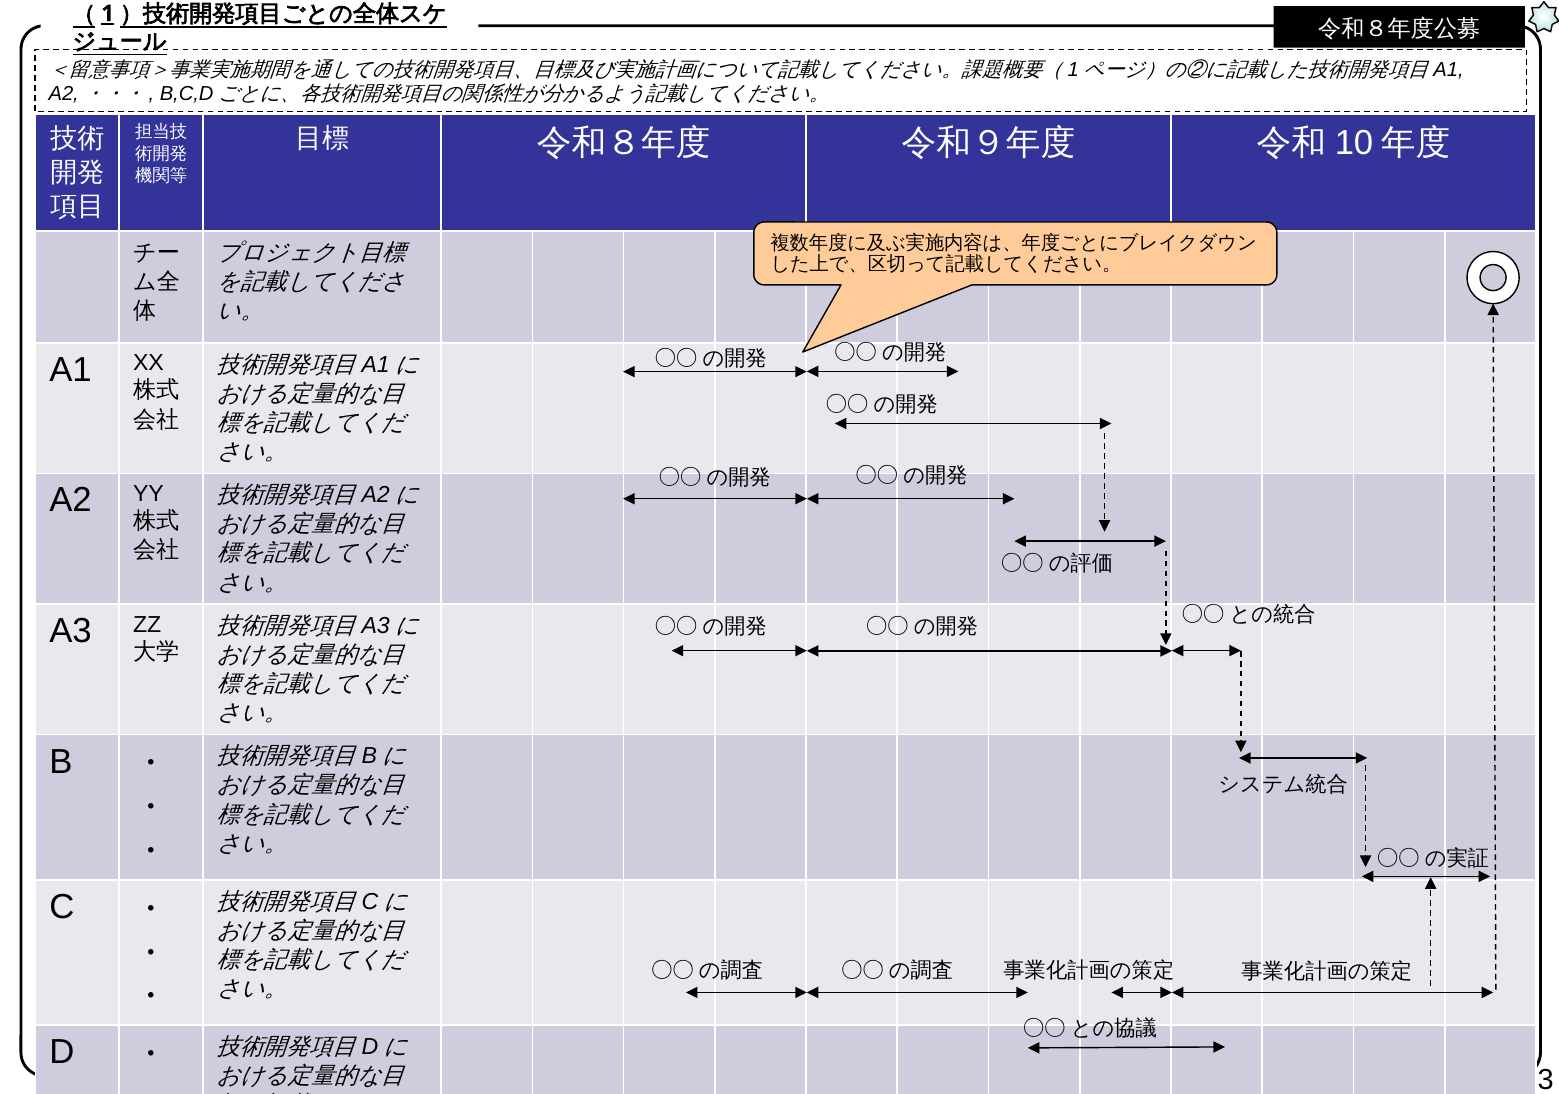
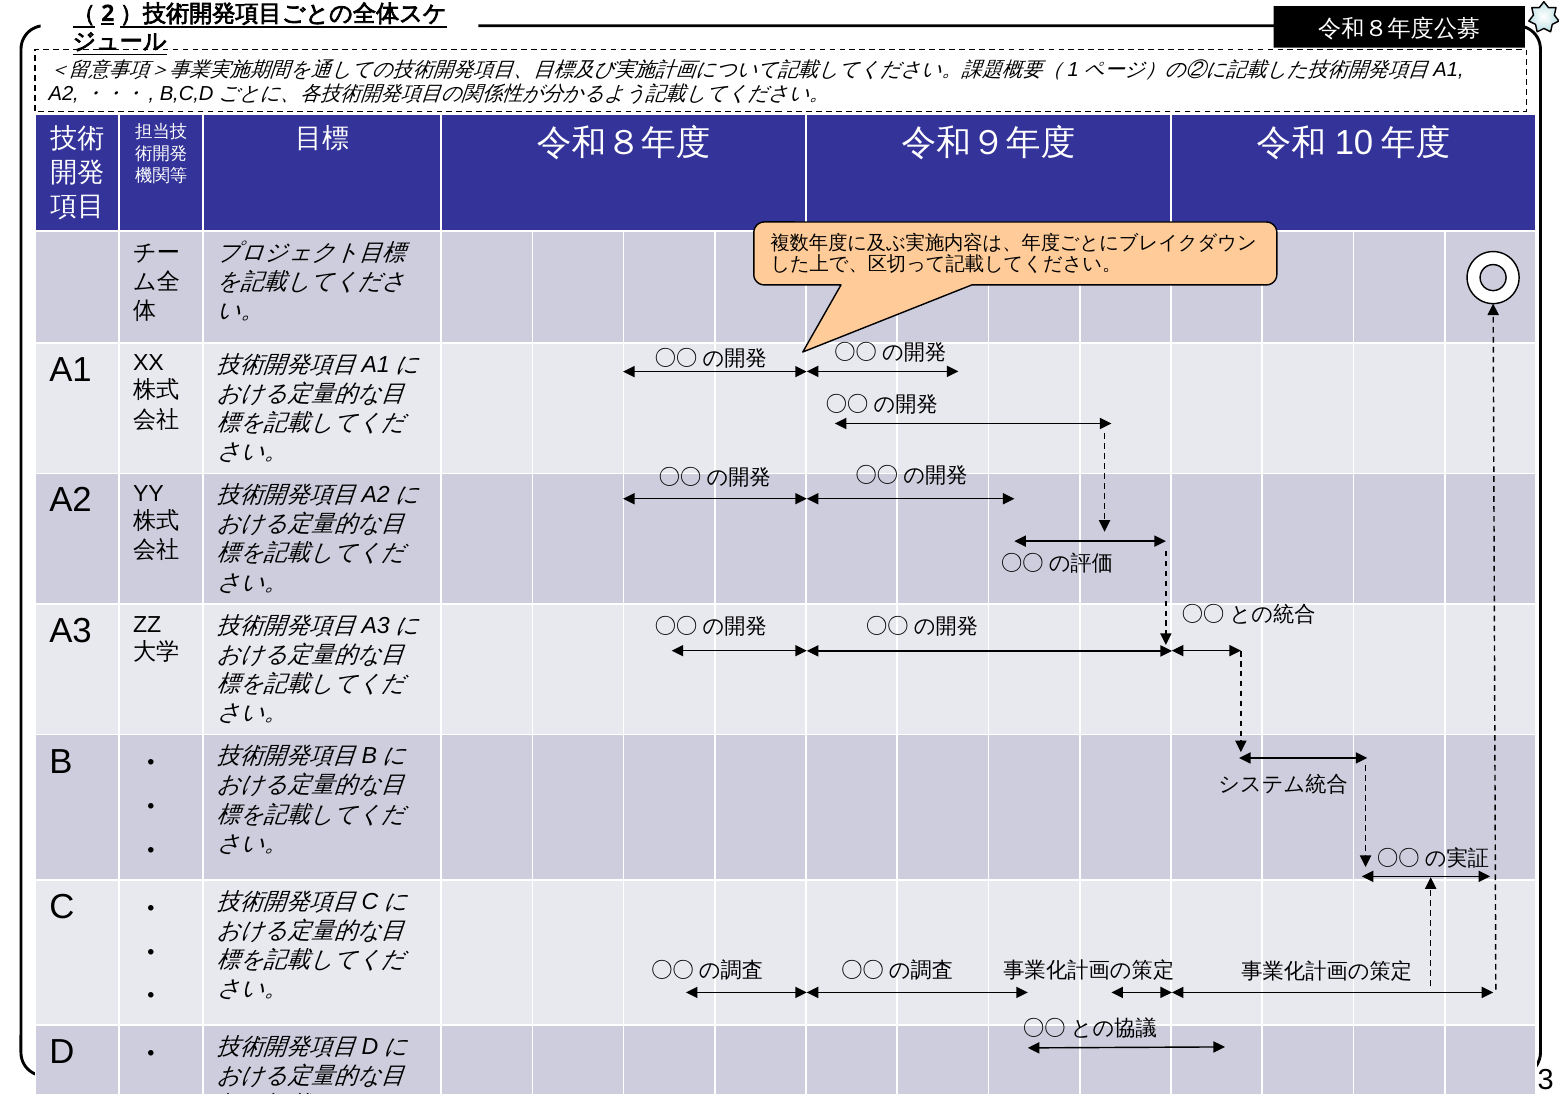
1: 1 -> 2 (108, 14)
